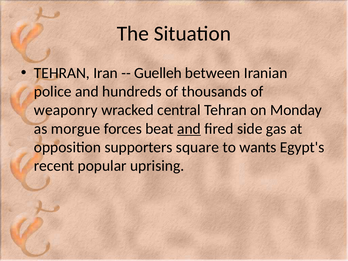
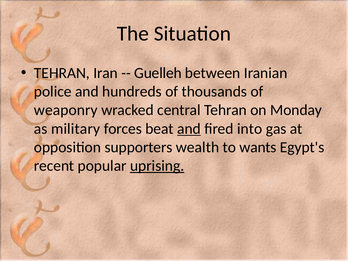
morgue: morgue -> military (76, 129)
side: side -> into (250, 129)
square: square -> wealth (198, 147)
uprising underline: none -> present (157, 166)
